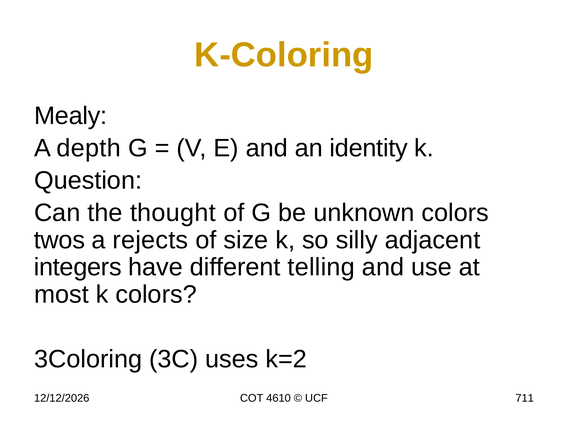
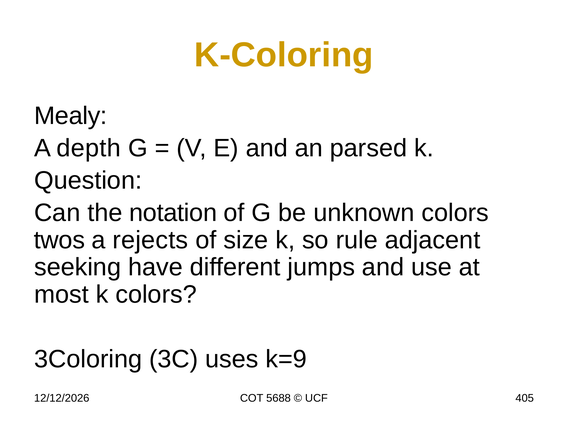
identity: identity -> parsed (369, 148)
thought: thought -> notation (173, 213)
silly: silly -> rule (357, 240)
integers: integers -> seeking (78, 267)
telling: telling -> jumps (321, 267)
k=2: k=2 -> k=9 (286, 359)
4610: 4610 -> 5688 (279, 398)
711: 711 -> 405 (525, 398)
